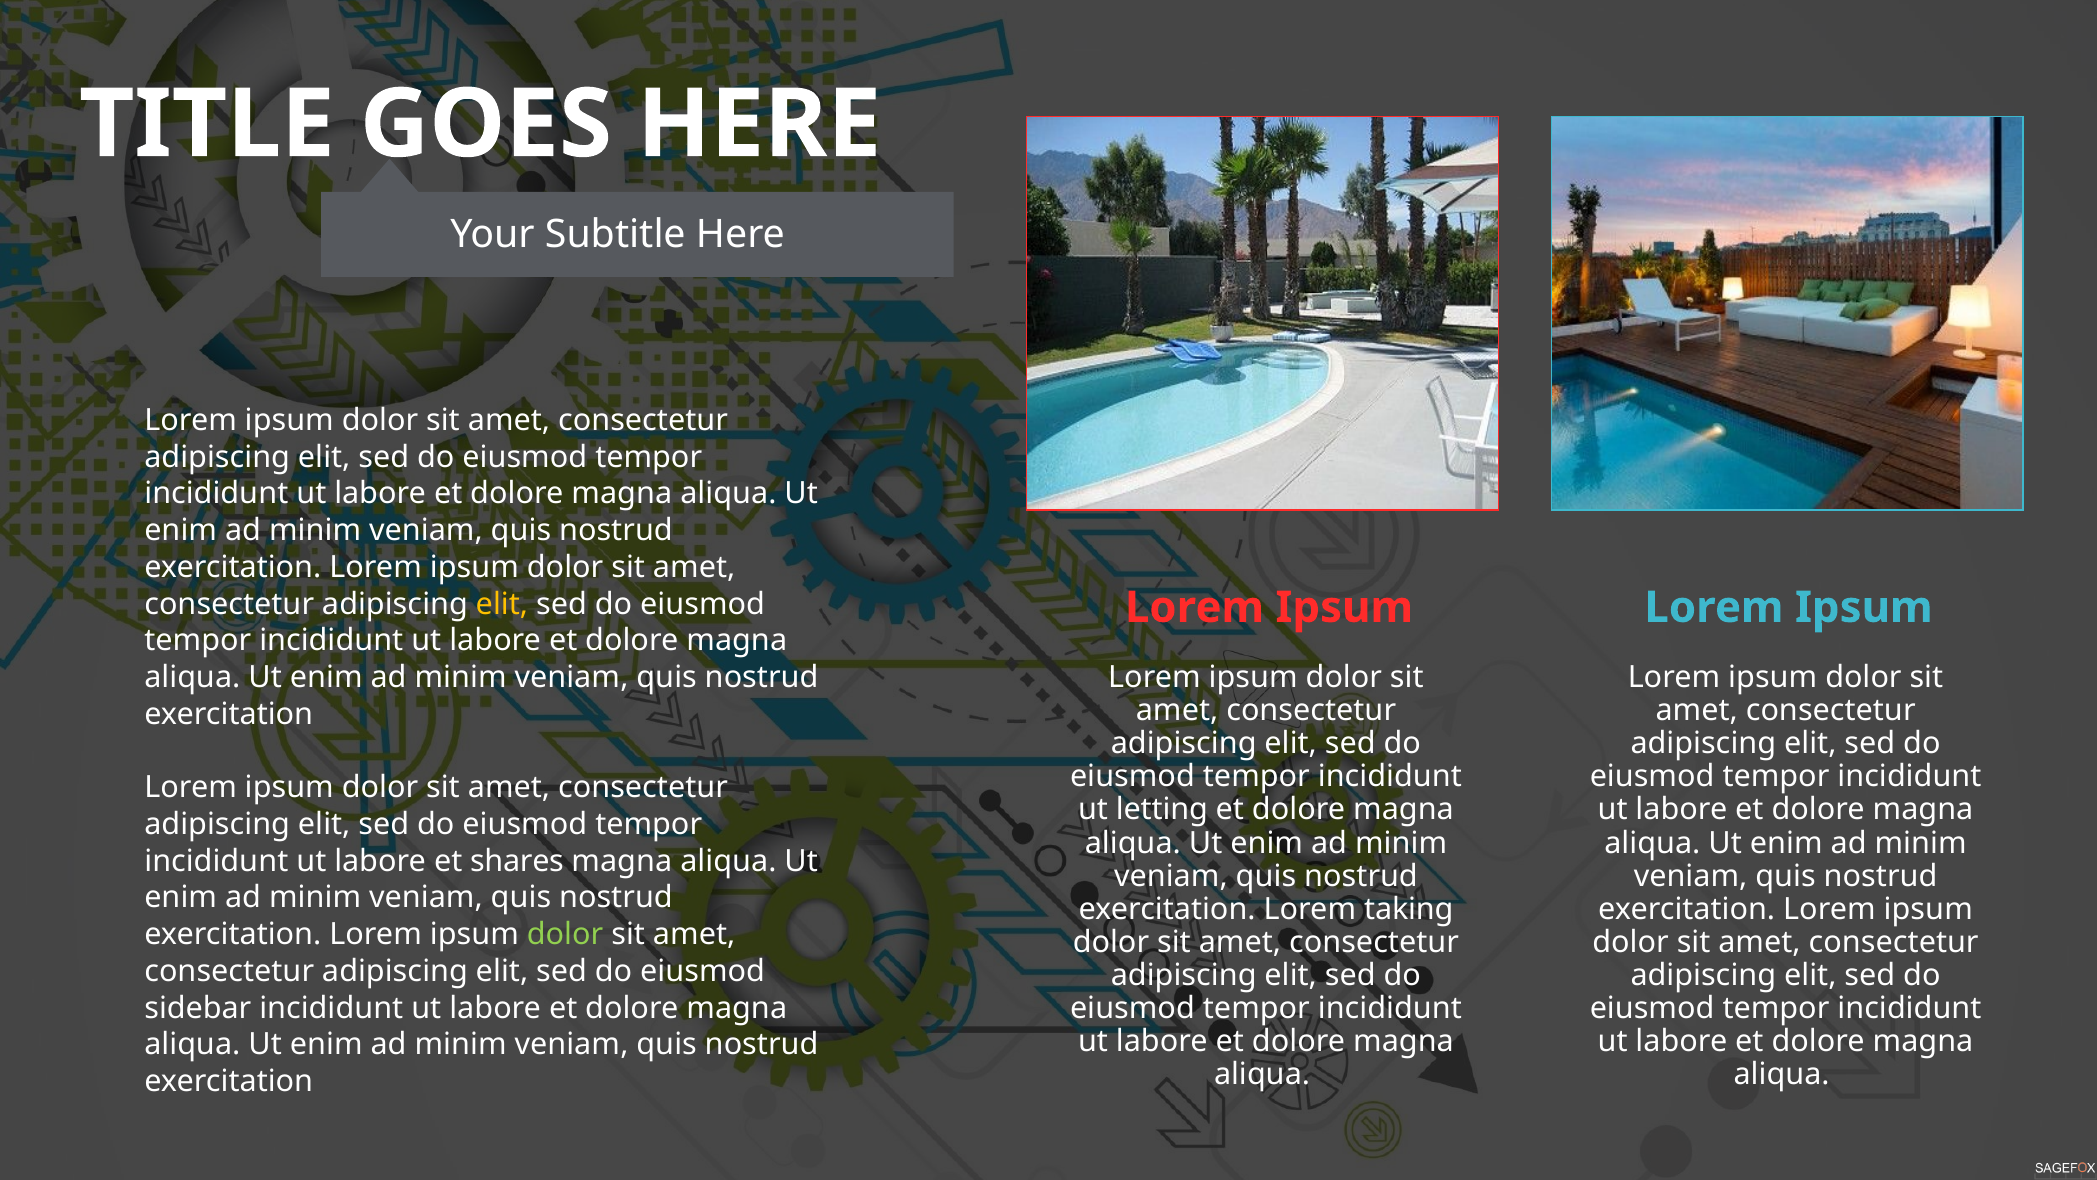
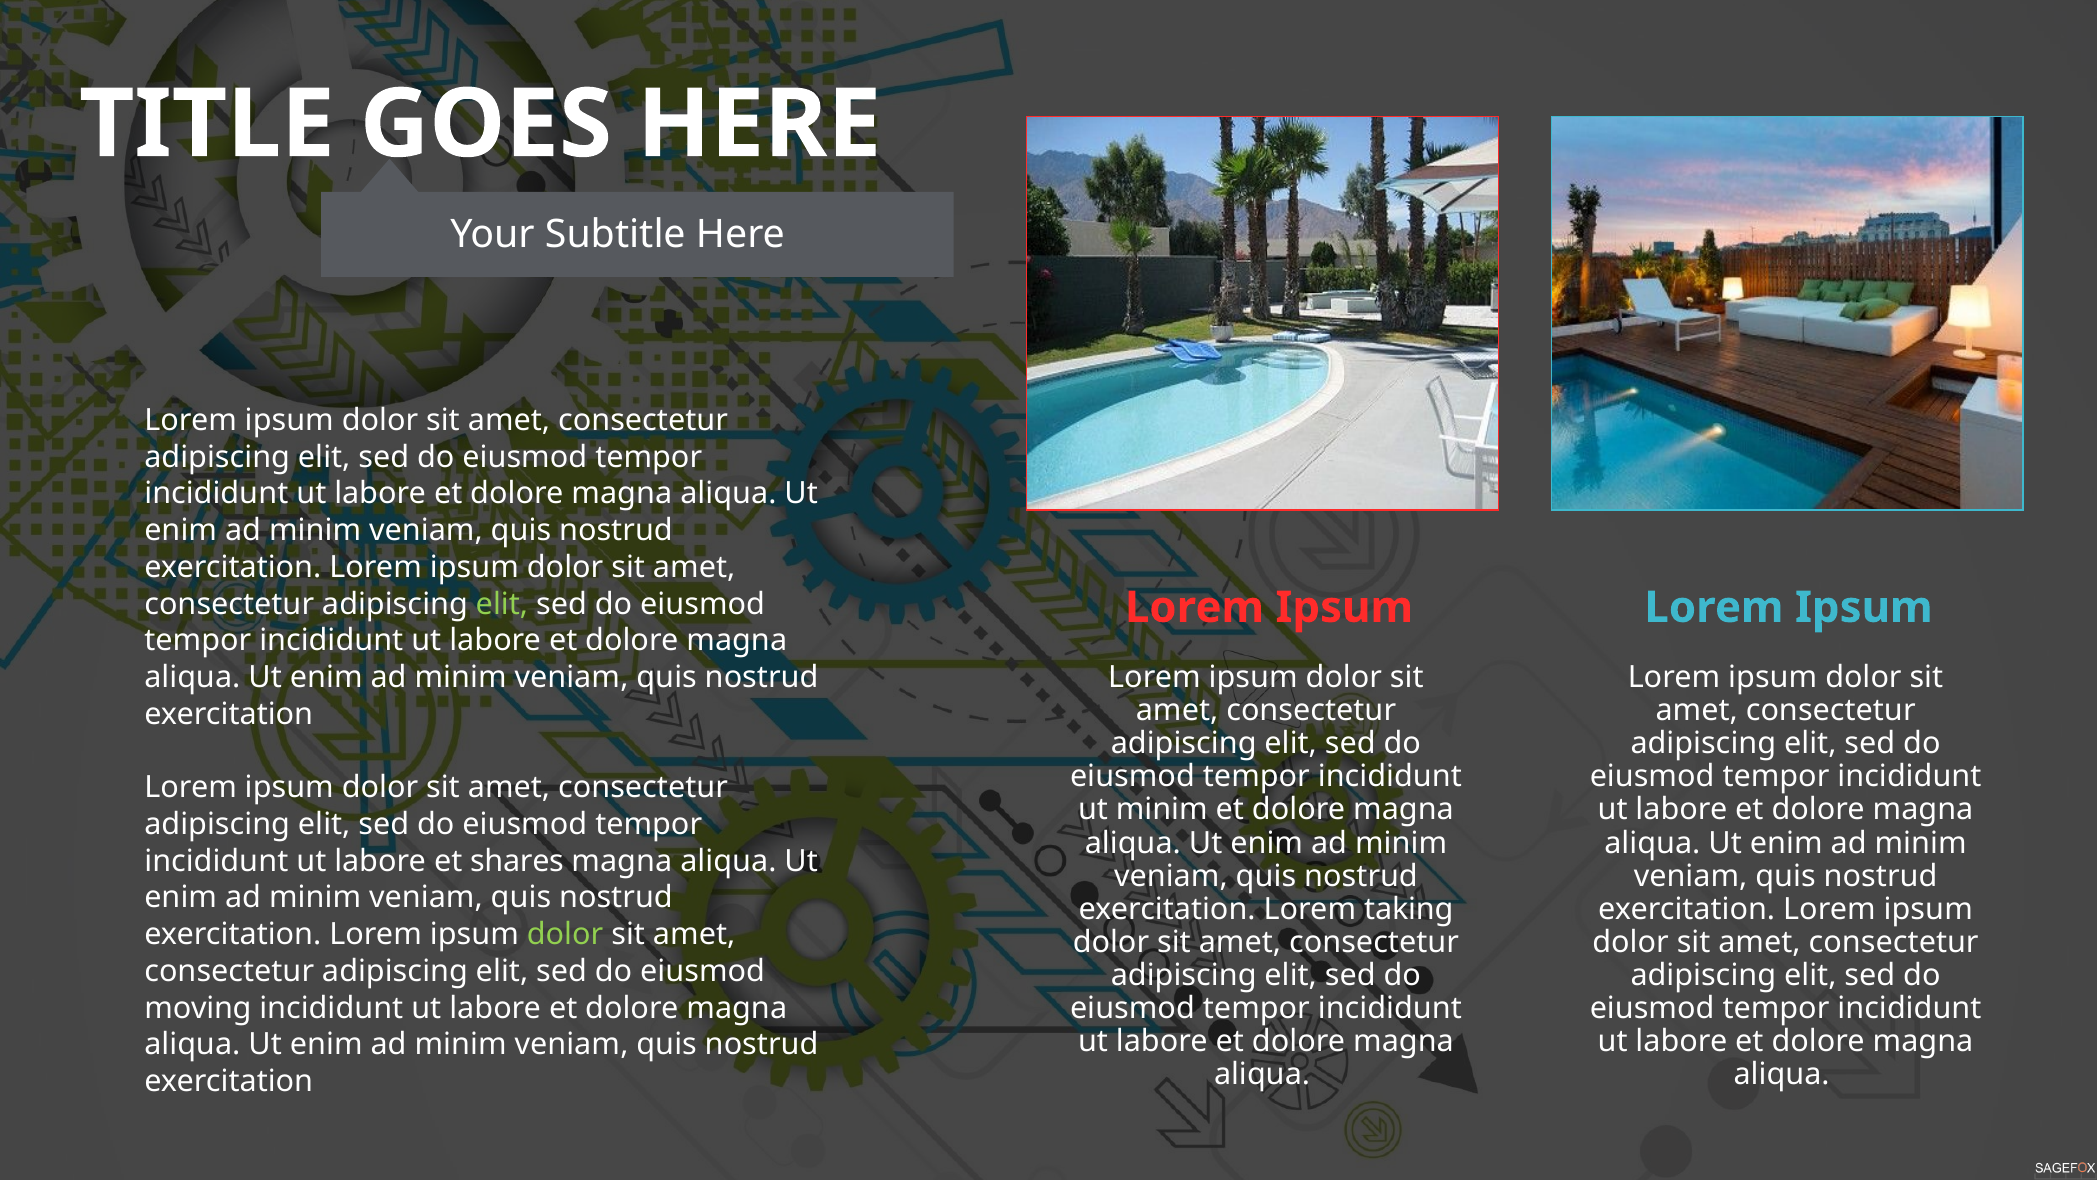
elit colour: yellow -> light green (502, 604)
ut letting: letting -> minim (1162, 810)
sidebar: sidebar -> moving (198, 1008)
